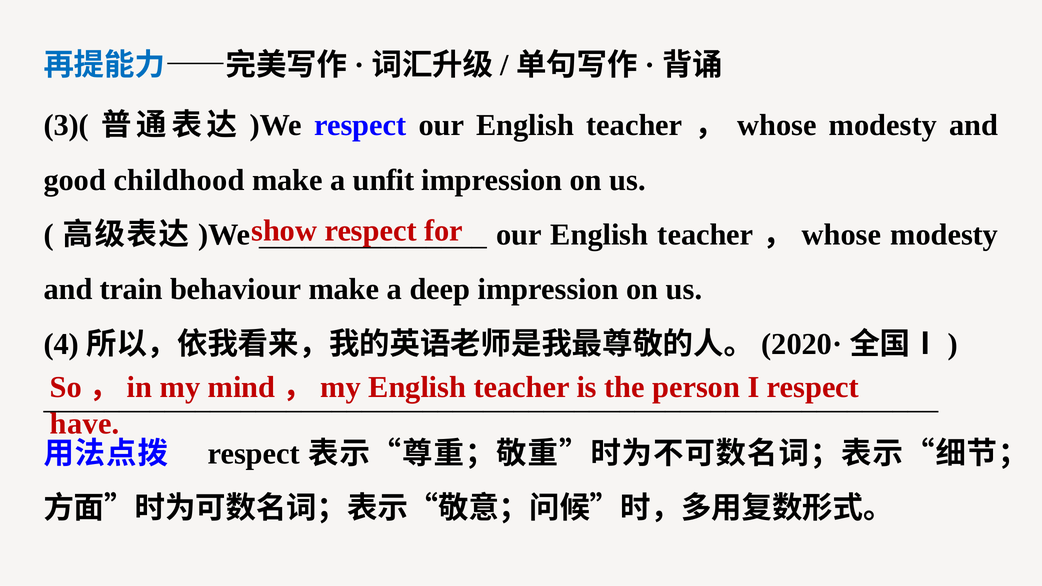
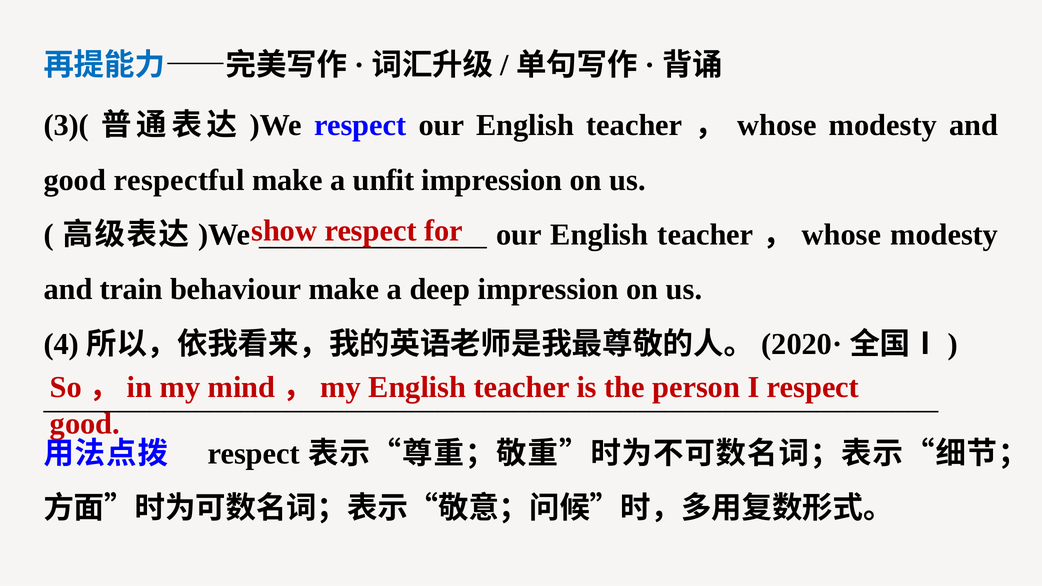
childhood: childhood -> respectful (179, 180)
have: have -> good (85, 424)
